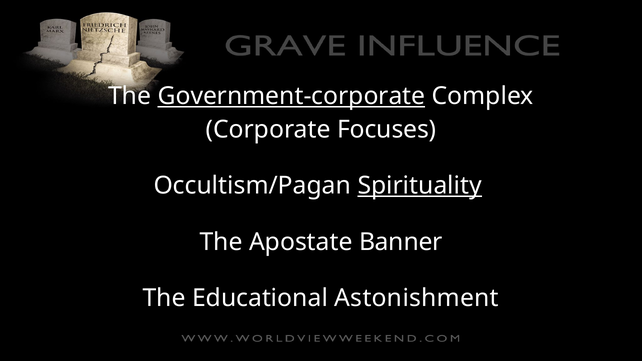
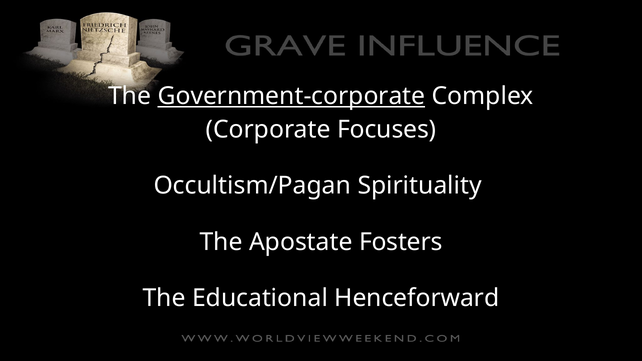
Spirituality underline: present -> none (420, 186)
Banner: Banner -> Fosters (401, 242)
Astonishment: Astonishment -> Henceforward (417, 298)
